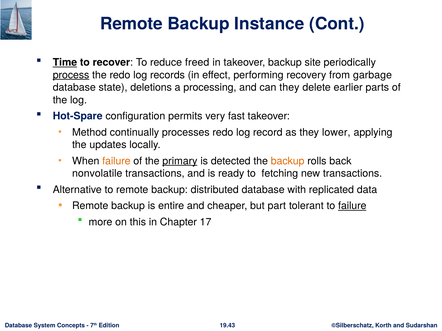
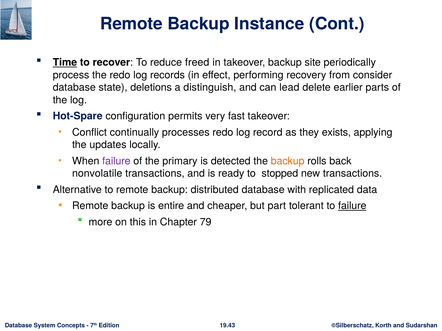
process underline: present -> none (71, 75)
garbage: garbage -> consider (373, 75)
processing: processing -> distinguish (210, 88)
can they: they -> lead (289, 88)
Method: Method -> Conflict (89, 132)
lower: lower -> exists (336, 132)
failure colour: orange -> purple (116, 161)
primary underline: present -> none (180, 161)
fetching: fetching -> stopped (280, 174)
17: 17 -> 79 (206, 222)
